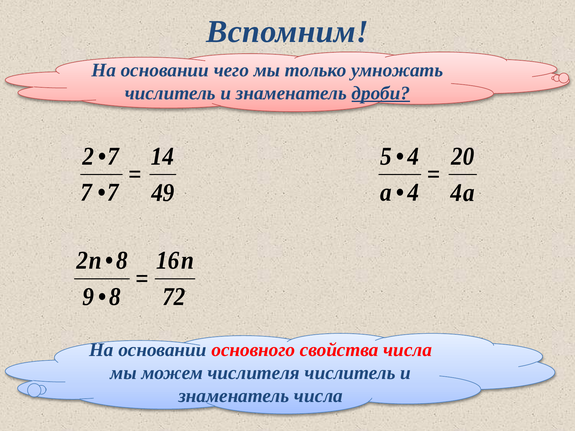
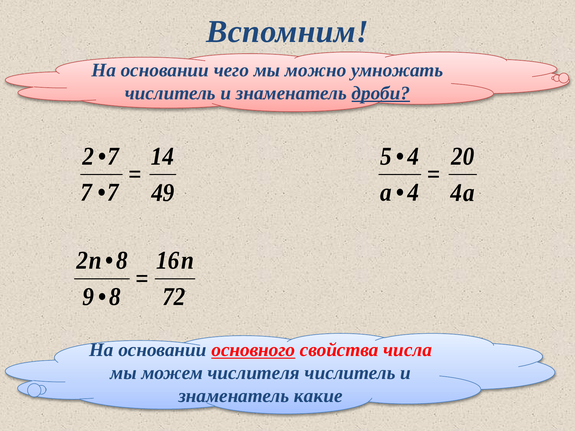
только: только -> можно (316, 70)
основного underline: none -> present (253, 350)
знаменатель числа: числа -> какие (318, 396)
